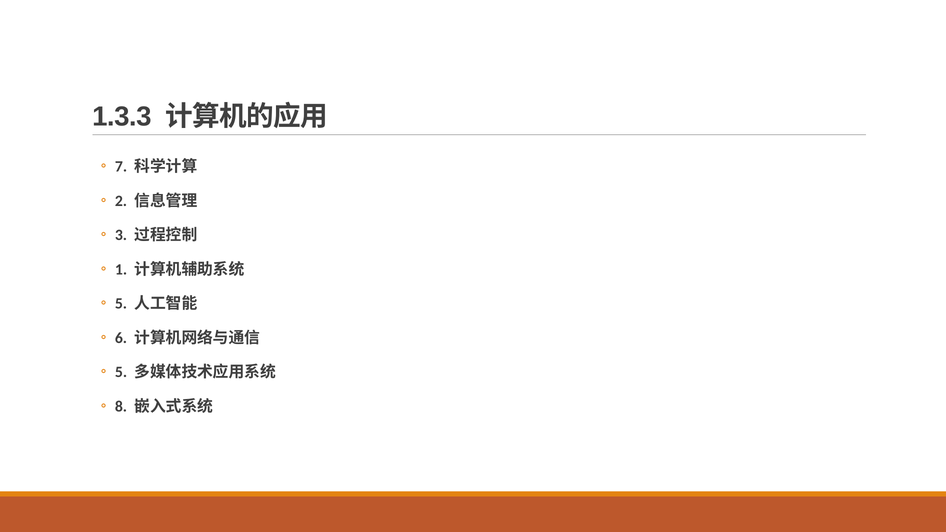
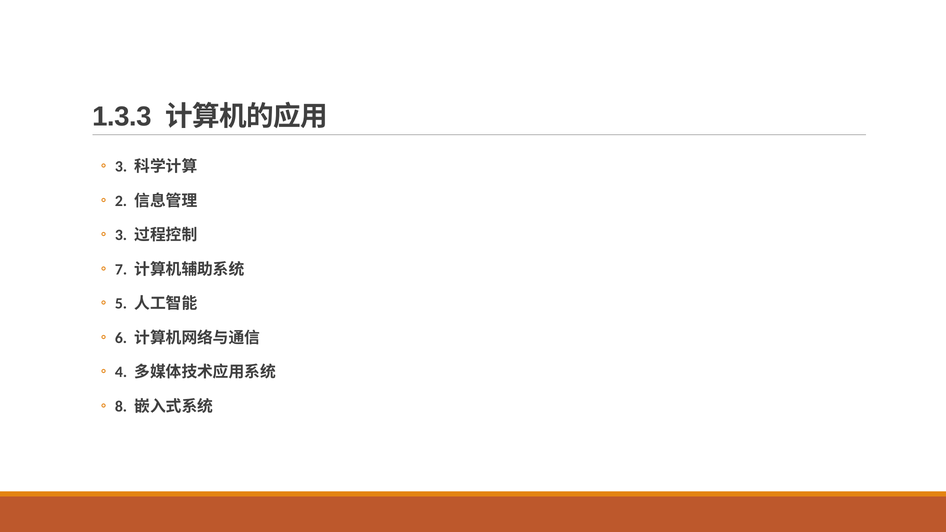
7: 7 -> 3 (121, 167)
1: 1 -> 7 (121, 269)
5: 5 -> 4 (121, 372)
